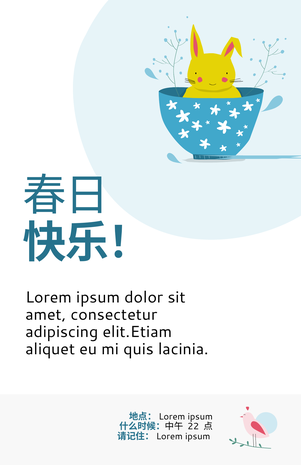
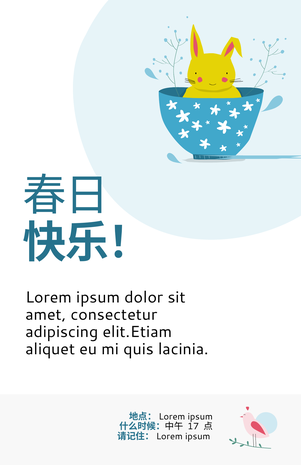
22: 22 -> 17 (193, 427)
